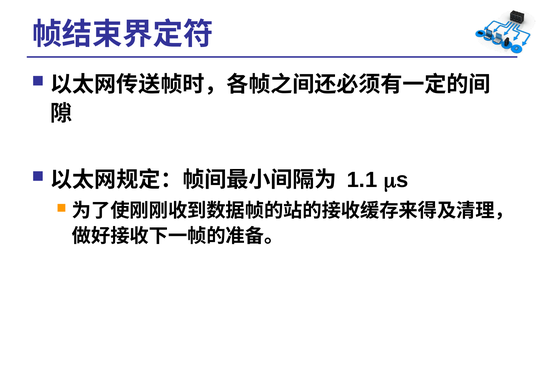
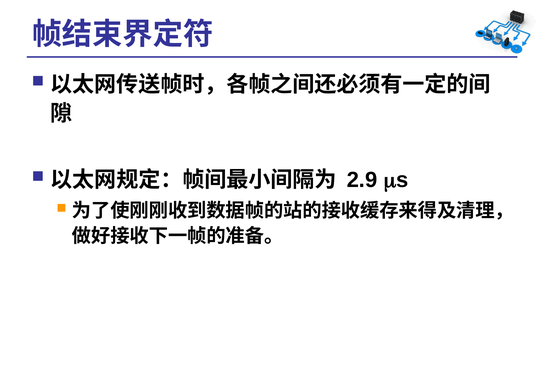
1.1: 1.1 -> 2.9 (362, 180)
